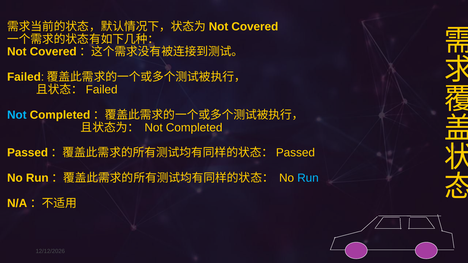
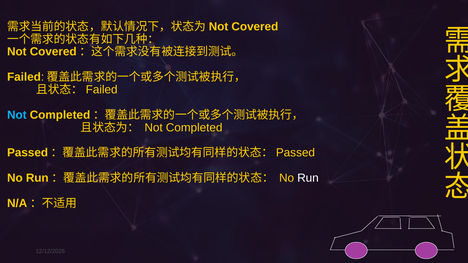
Run colour: light blue -> white (308, 178)
